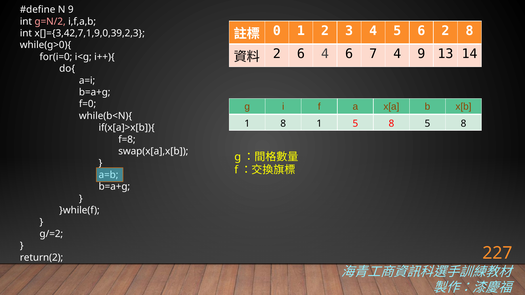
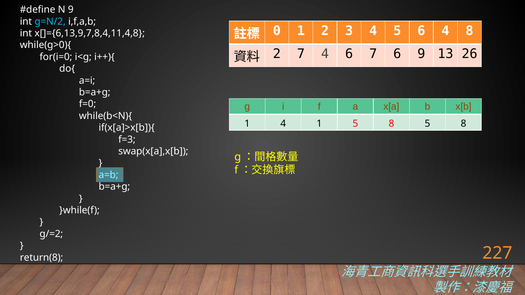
g=N/2 colour: pink -> light blue (50, 21)
6 2: 2 -> 4 (445, 31)
x[]={3,42,7,1,9,0,39,2,3: x[]={3,42,7,1,9,0,39,2,3 -> x[]={6,13,9,7,8,4,11,4,8 (90, 33)
2 6: 6 -> 7 (301, 54)
7 4: 4 -> 6 (397, 54)
14: 14 -> 26 (470, 54)
1 8: 8 -> 4 (283, 124)
f=8: f=8 -> f=3 (127, 140)
return(2: return(2 -> return(8 (42, 258)
